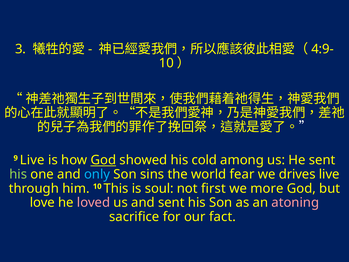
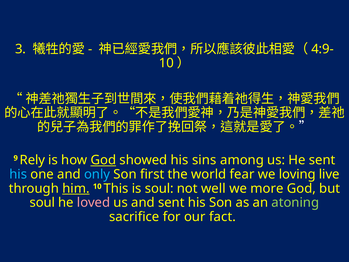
9 Live: Live -> Rely (32, 160)
cold: cold -> sins (204, 160)
his colour: light green -> light blue (18, 174)
sins: sins -> first (152, 174)
drives: drives -> loving (297, 174)
him underline: none -> present (76, 188)
first: first -> well (213, 188)
love: love -> soul (42, 202)
atoning colour: pink -> light green (295, 202)
